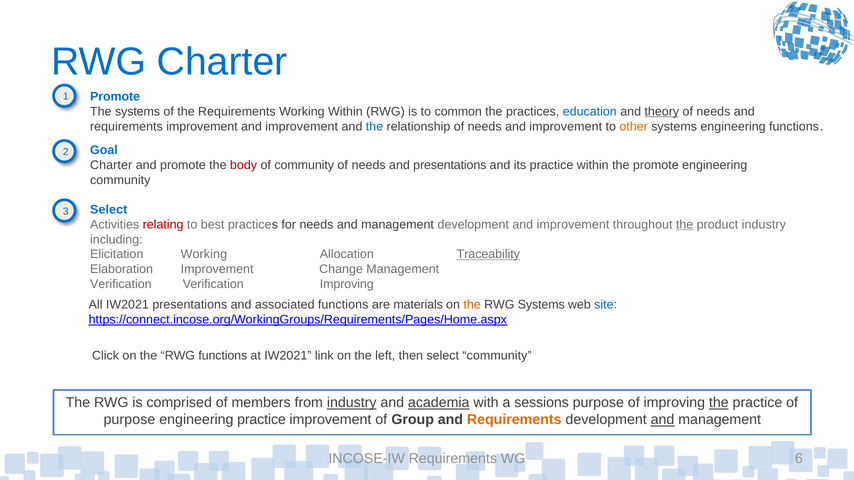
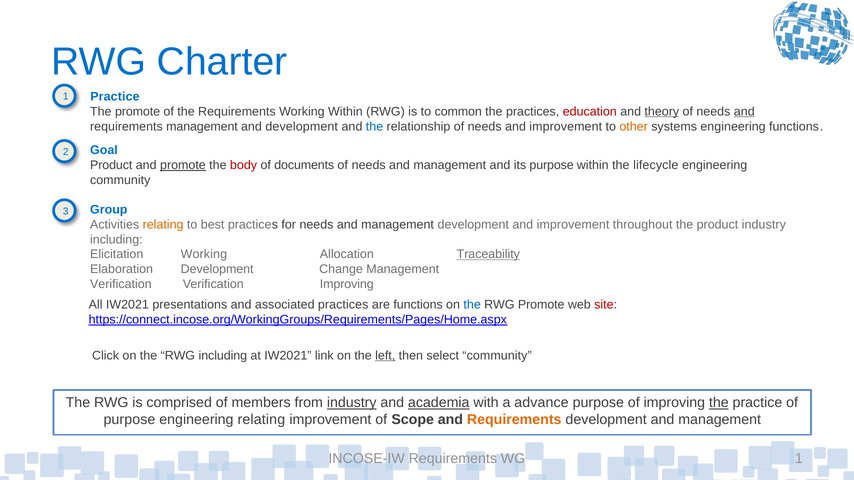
Promote: Promote -> Practice (115, 97)
The systems: systems -> promote (138, 112)
education colour: blue -> red (590, 112)
and underline: none -> present (744, 112)
requirements improvement: improvement -> management (202, 126)
improvement: improvement -> development (302, 126)
Charter: Charter -> Product (111, 165)
promote underline: none -> present (183, 165)
of community: community -> documents (304, 165)
of needs and presentations: presentations -> management (450, 165)
its practice: practice -> purpose (552, 165)
the promote: promote -> lifecycle (656, 165)
Select: Select -> Group (109, 210)
relating colour: red -> orange (163, 225)
the underline: present -> none (685, 225)
Elaboration Improvement: Improvement -> Development (217, 269)
associated functions: functions -> practices (343, 305)
are materials: materials -> functions (418, 305)
the colour: orange -> blue (472, 305)
RWG Systems: Systems -> Promote (541, 305)
site colour: blue -> red (606, 305)
RWG functions: functions -> including (223, 356)
left underline: none -> present (385, 356)
sessions: sessions -> advance (541, 403)
engineering practice: practice -> relating (261, 420)
Group: Group -> Scope (413, 420)
and underline: present -> none (663, 420)
WG 6: 6 -> 1 (799, 459)
